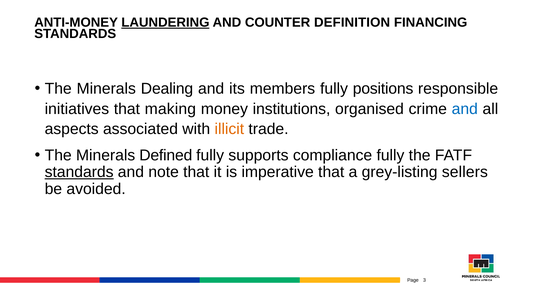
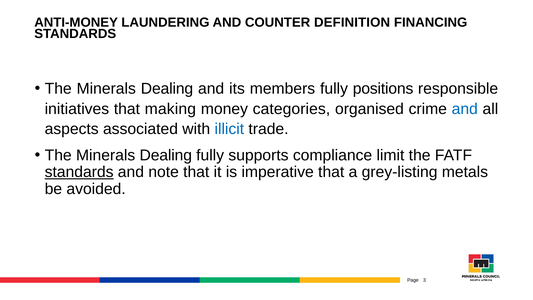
LAUNDERING underline: present -> none (165, 22)
institutions: institutions -> categories (291, 109)
illicit colour: orange -> blue (229, 129)
Defined: Defined -> Dealing (166, 155)
compliance fully: fully -> limit (390, 155)
sellers: sellers -> metals (465, 172)
